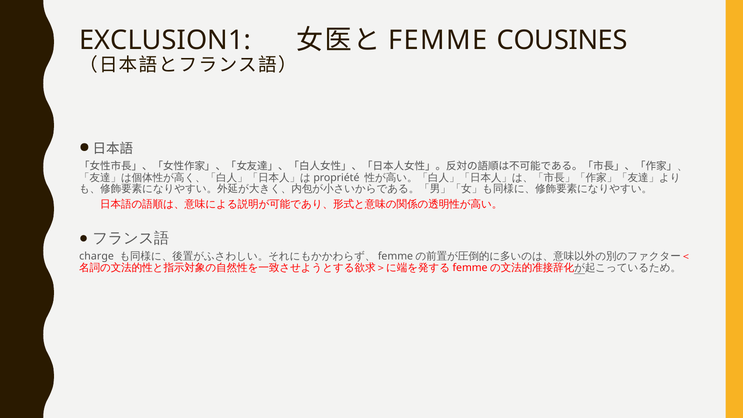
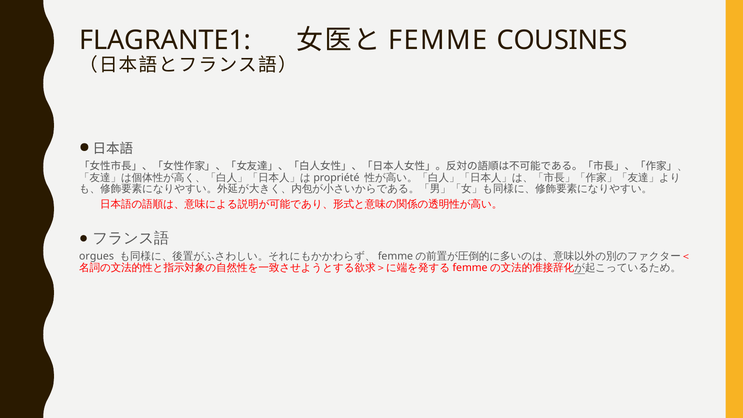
EXCLUSION1: EXCLUSION1 -> FLAGRANTE1 (165, 41)
charge: charge -> orgues (97, 256)
